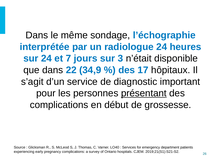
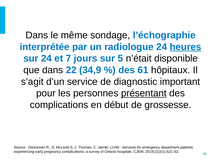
heures underline: none -> present (186, 47)
3: 3 -> 5 (120, 58)
17: 17 -> 61 (143, 70)
